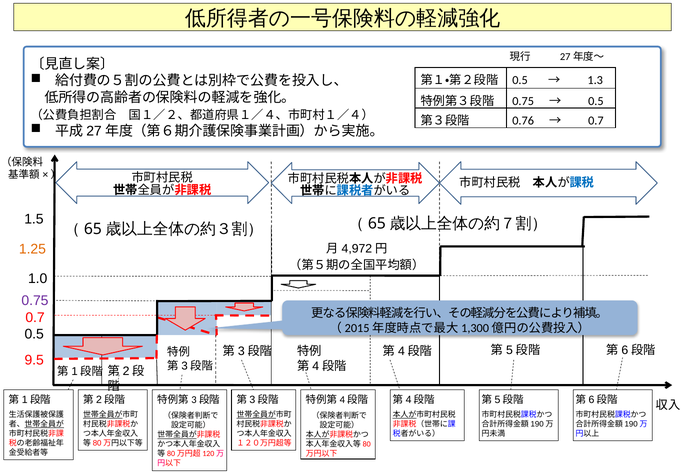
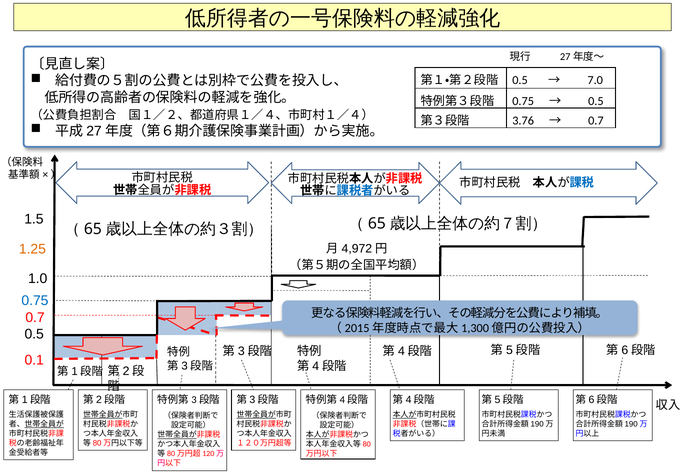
1.3: 1.3 -> 7.0 (595, 80)
0.76: 0.76 -> 3.76 (523, 121)
0.75 colour: purple -> blue (35, 300)
9.5: 9.5 -> 0.1 (34, 359)
